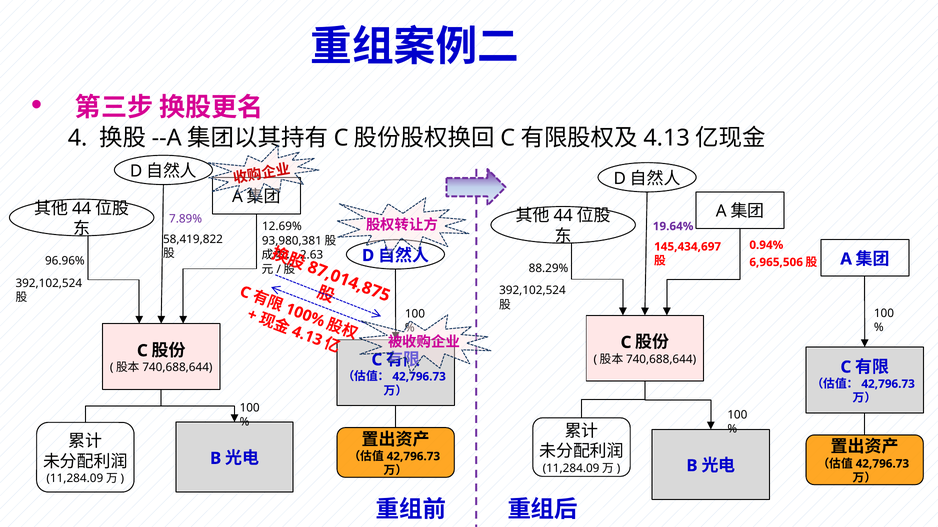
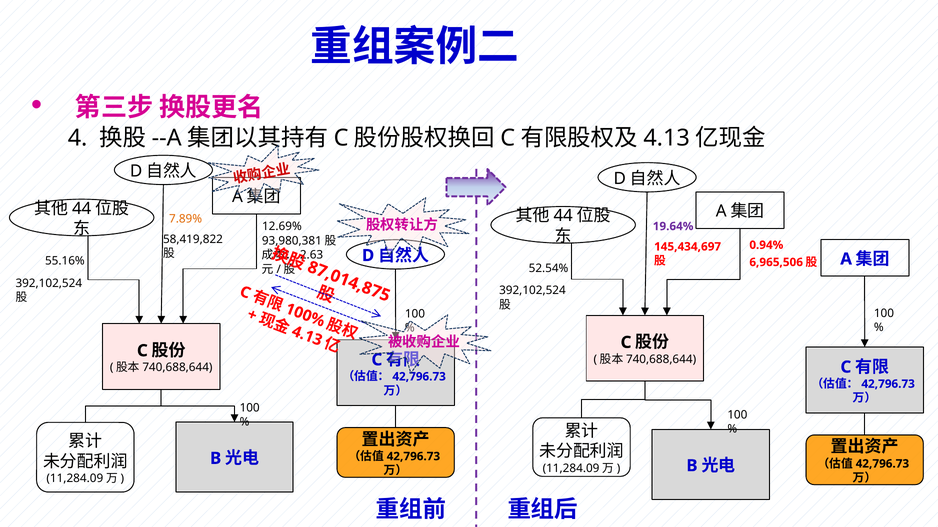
7.89% colour: purple -> orange (186, 219)
96.96%: 96.96% -> 55.16% (65, 261)
88.29%: 88.29% -> 52.54% (549, 269)
